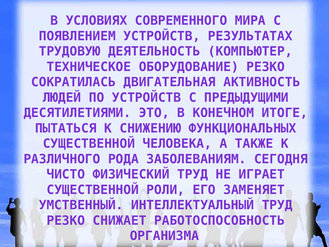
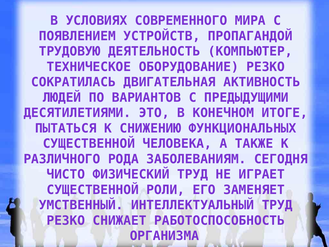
РЕЗУЛЬТАТАХ: РЕЗУЛЬТАТАХ -> ПРОПАГАНДОЙ (250, 36)
ПО УСТРОЙСТВ: УСТРОЙСТВ -> ВАРИАНТОВ (146, 98)
